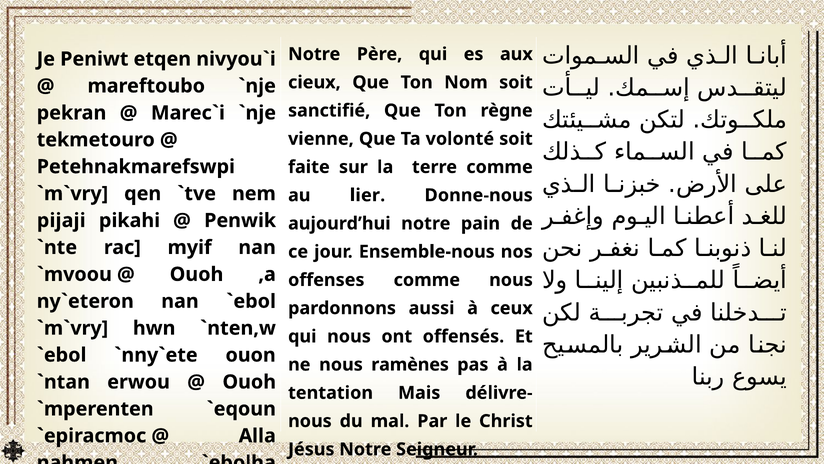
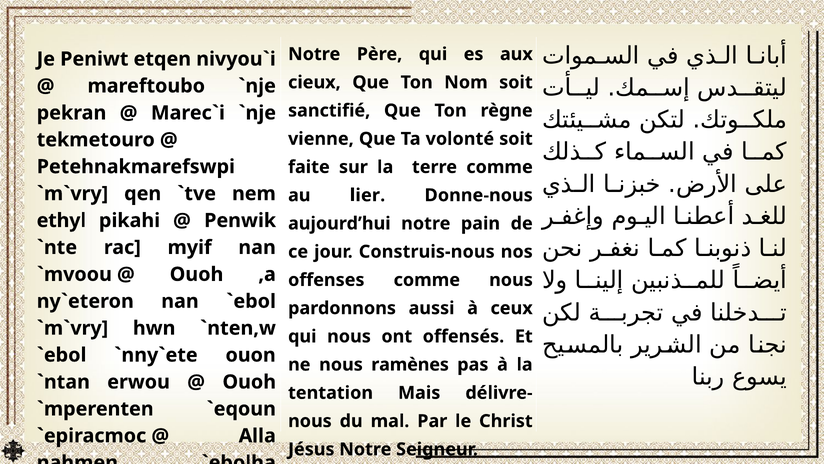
pijaji: pijaji -> ethyl (61, 220)
Ensemble-nous: Ensemble-nous -> Construis-nous (427, 251)
